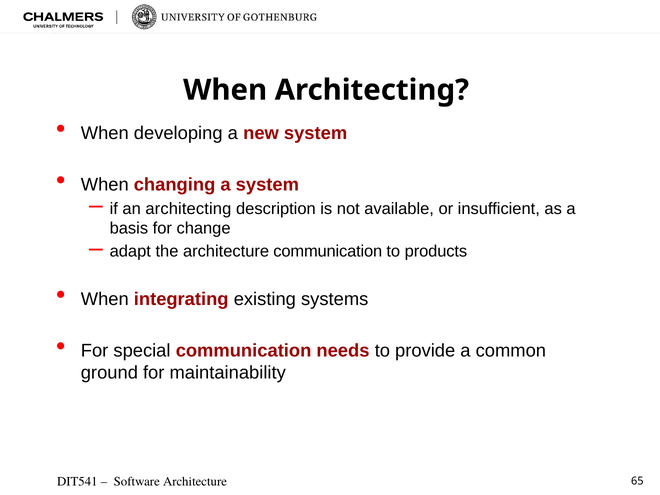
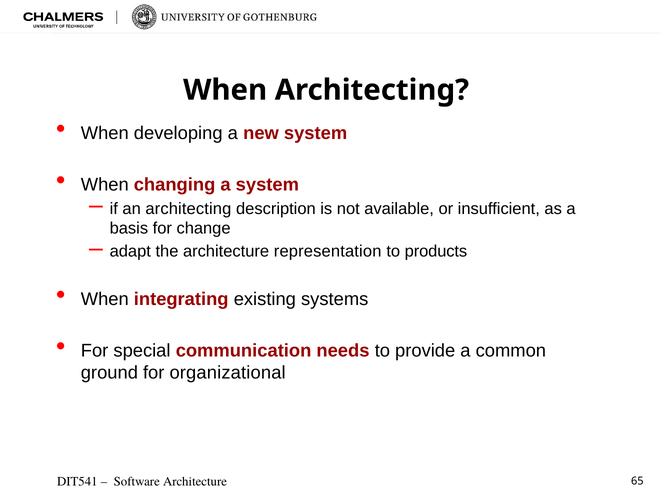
architecture communication: communication -> representation (328, 251)
maintainability: maintainability -> organizational (228, 373)
